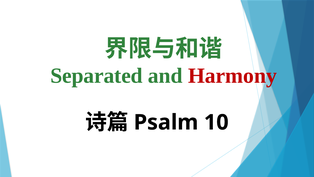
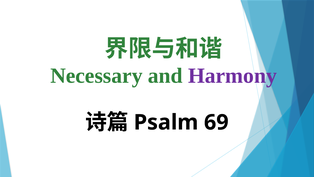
Separated: Separated -> Necessary (96, 76)
Harmony colour: red -> purple (232, 76)
10: 10 -> 69 (216, 122)
